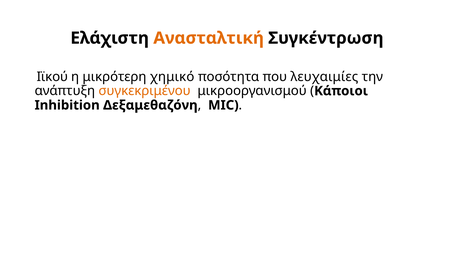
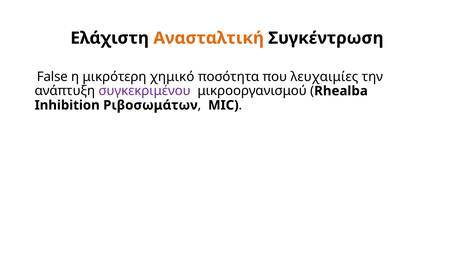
Ιϊκού: Ιϊκού -> False (52, 77)
συγκεκριμένου colour: orange -> purple (145, 91)
Κάποιοι: Κάποιοι -> Rhealba (341, 91)
Δεξαμεθαζόνη: Δεξαμεθαζόνη -> Ριβοσωμάτων (150, 105)
